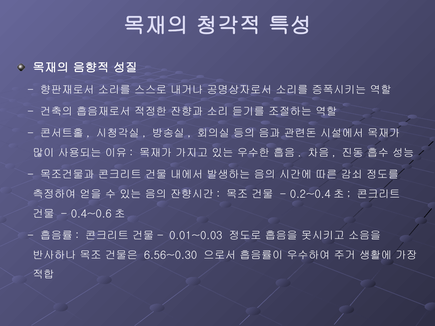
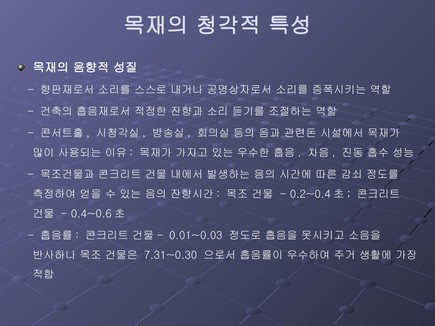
6.56~0.30: 6.56~0.30 -> 7.31~0.30 (171, 255)
